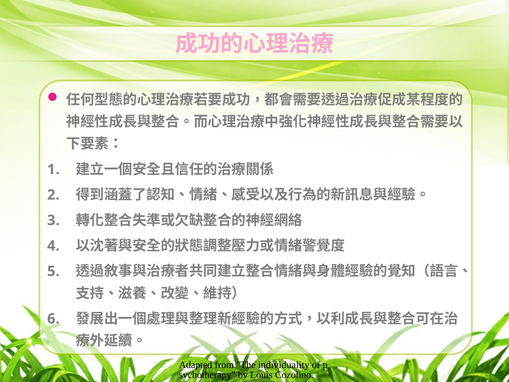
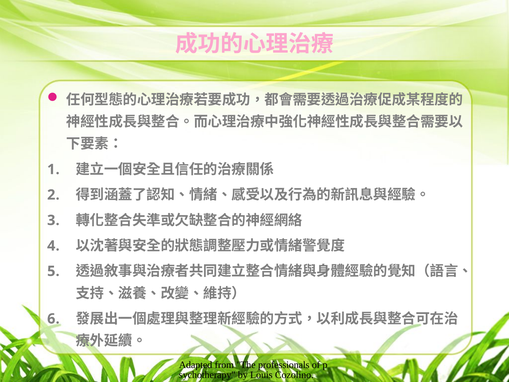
individuality: individuality -> professionals (284, 365)
